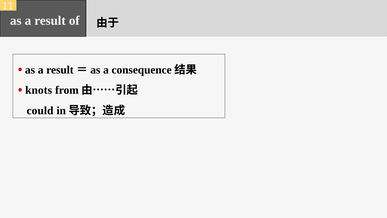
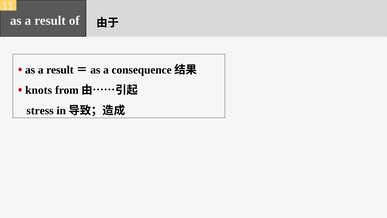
could: could -> stress (40, 110)
